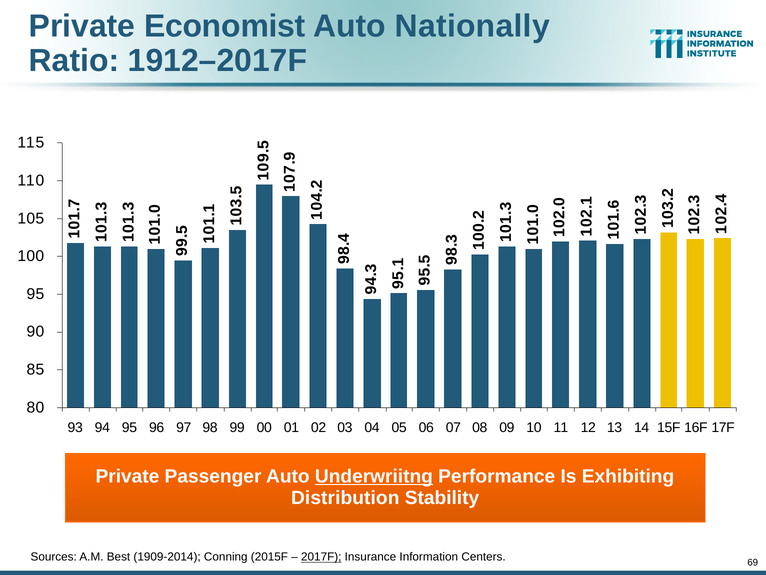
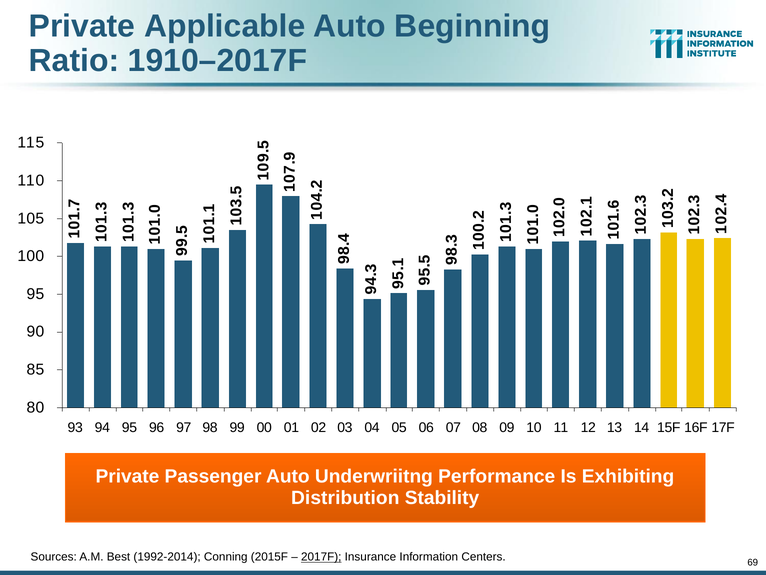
Economist: Economist -> Applicable (225, 26)
Nationally: Nationally -> Beginning (472, 26)
1912–2017F: 1912–2017F -> 1910–2017F (218, 61)
Underwriitng underline: present -> none (374, 476)
1909-2014: 1909-2014 -> 1992-2014 (167, 557)
